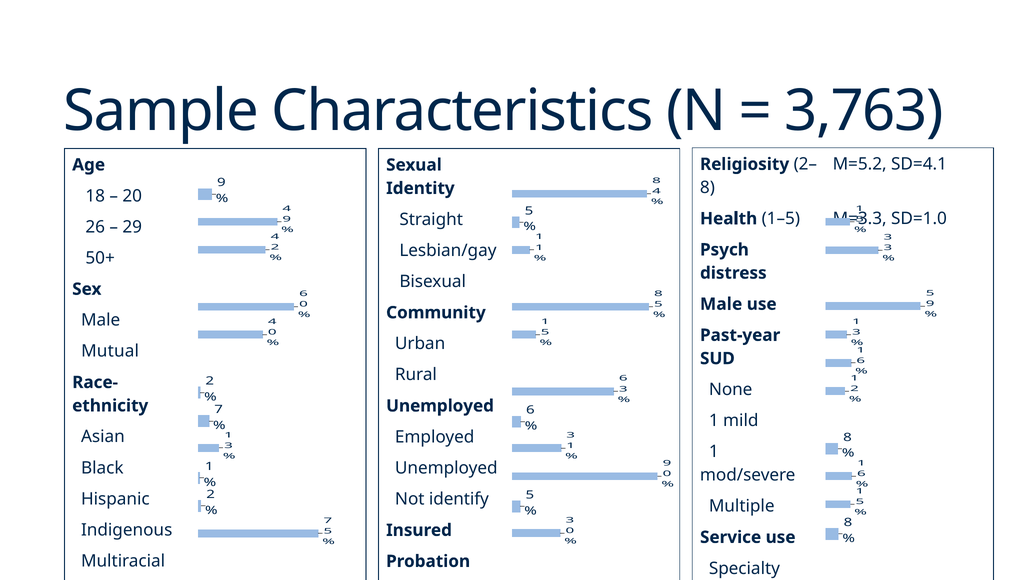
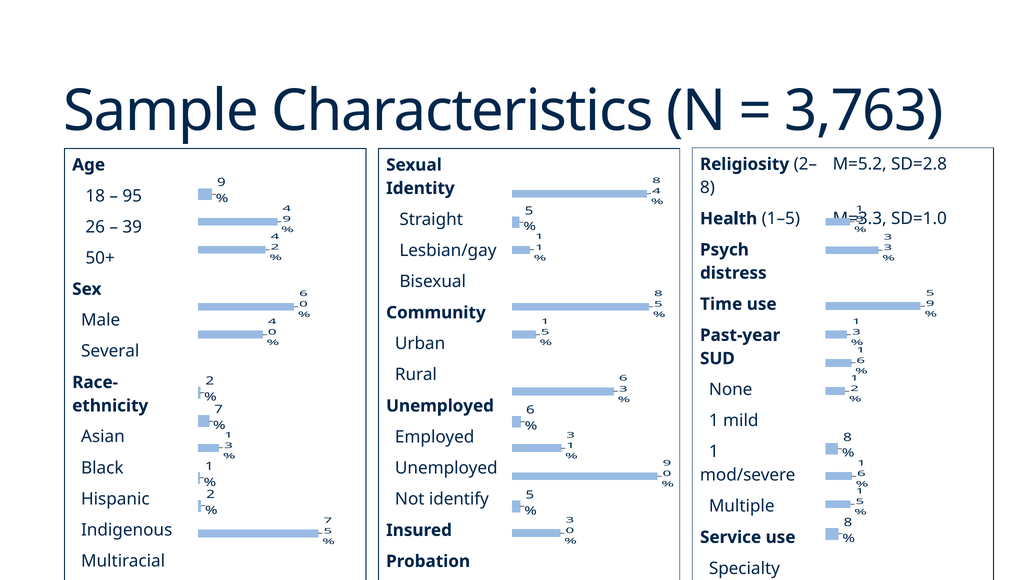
SD=4.1: SD=4.1 -> SD=2.8 (919, 164)
20: 20 -> 95 (132, 196)
29: 29 -> 39 (132, 227)
Male: Male -> Time (721, 304)
Mutual: Mutual -> Several (110, 351)
